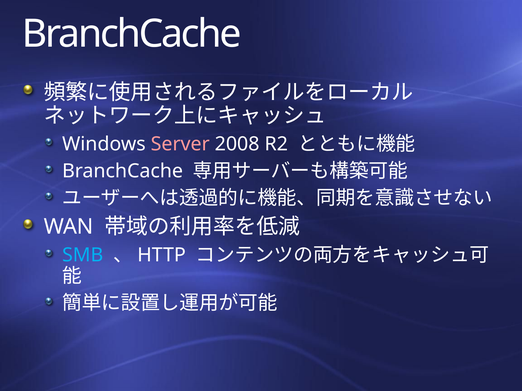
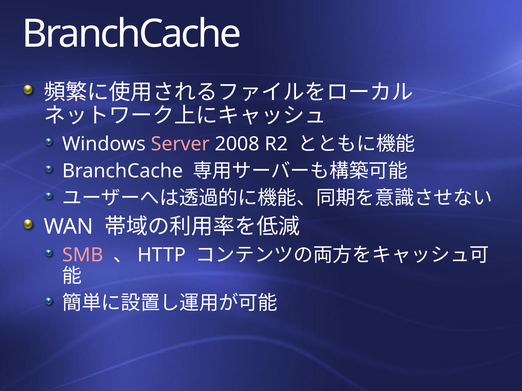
SMB colour: light blue -> pink (83, 255)
